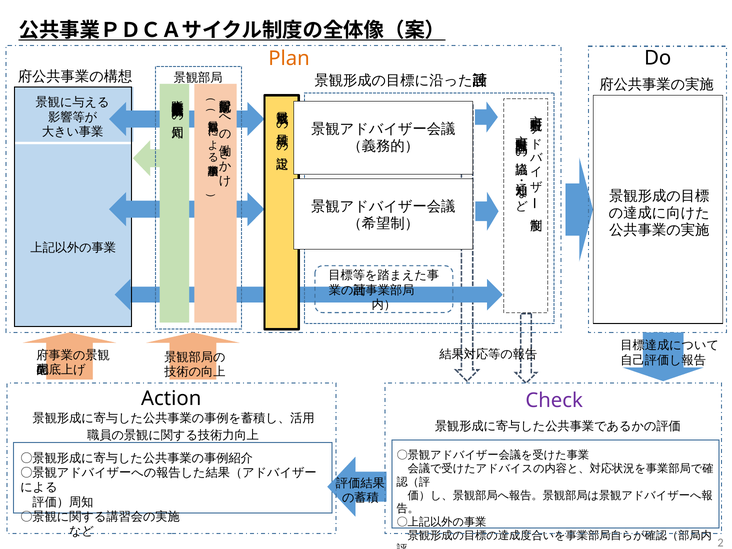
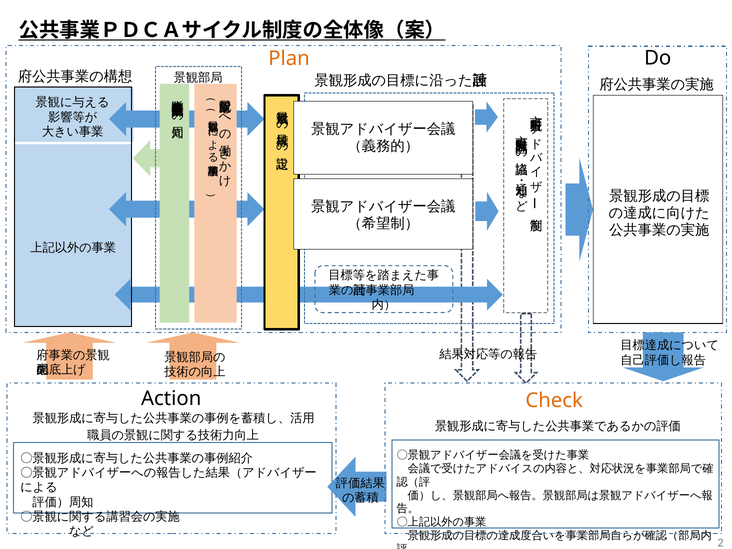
Check colour: purple -> orange (554, 401)
